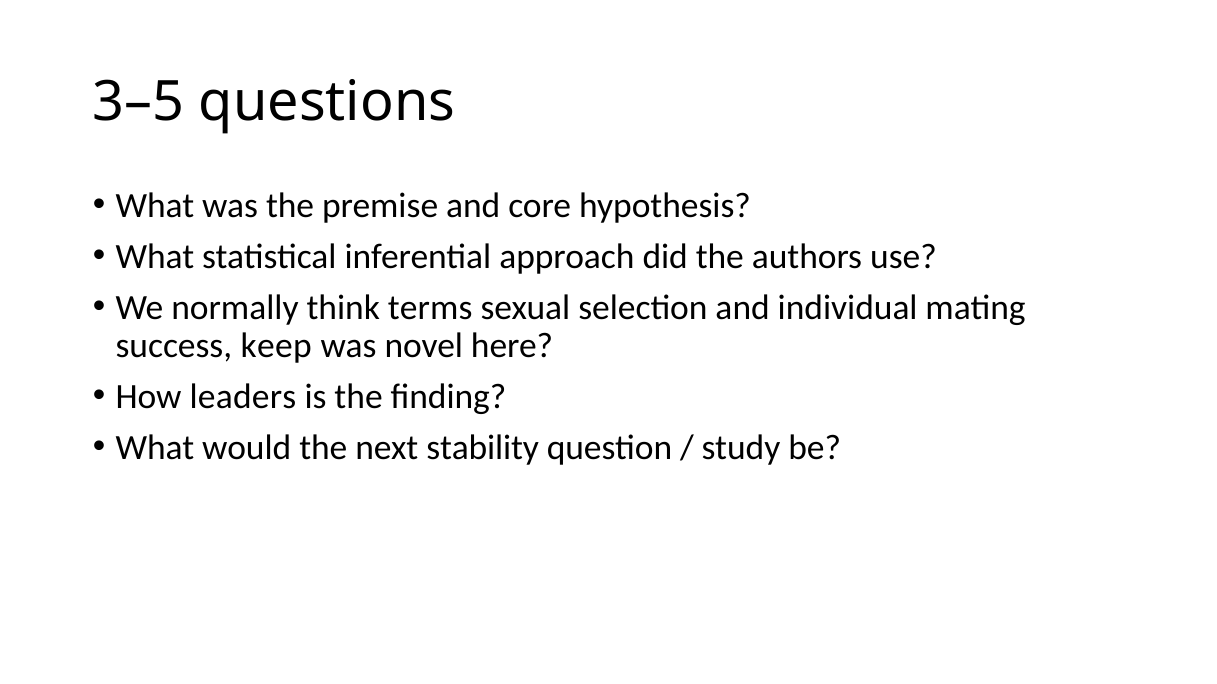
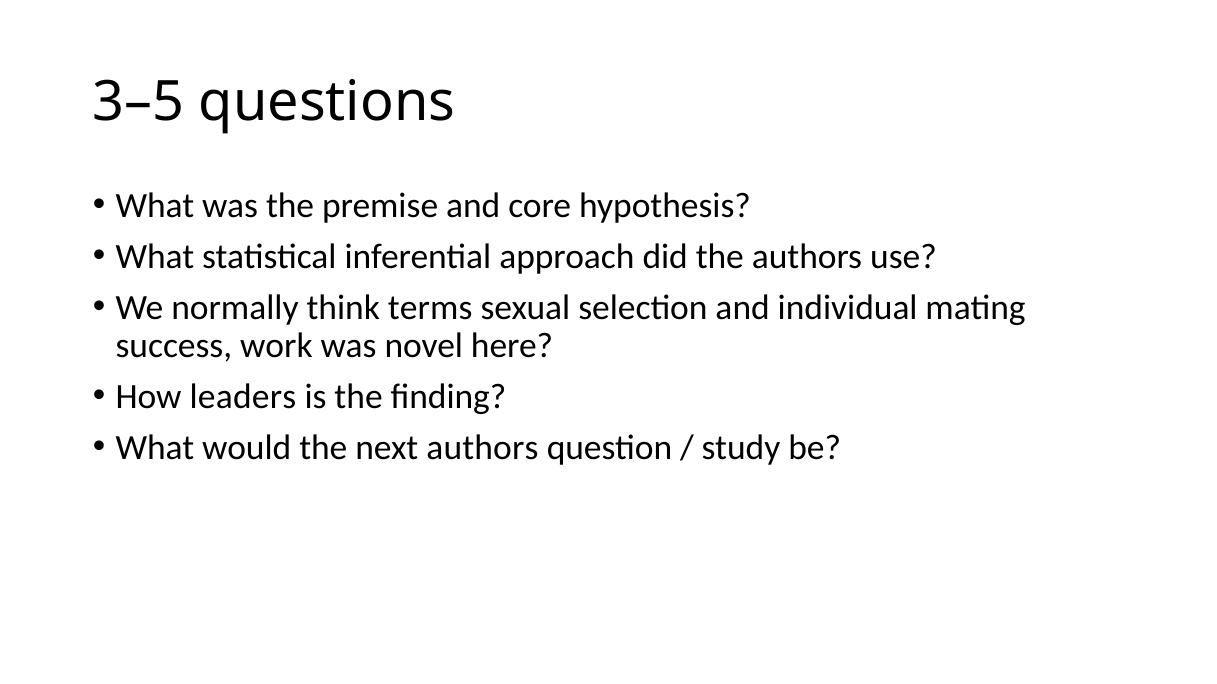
keep: keep -> work (276, 346)
next stability: stability -> authors (482, 448)
